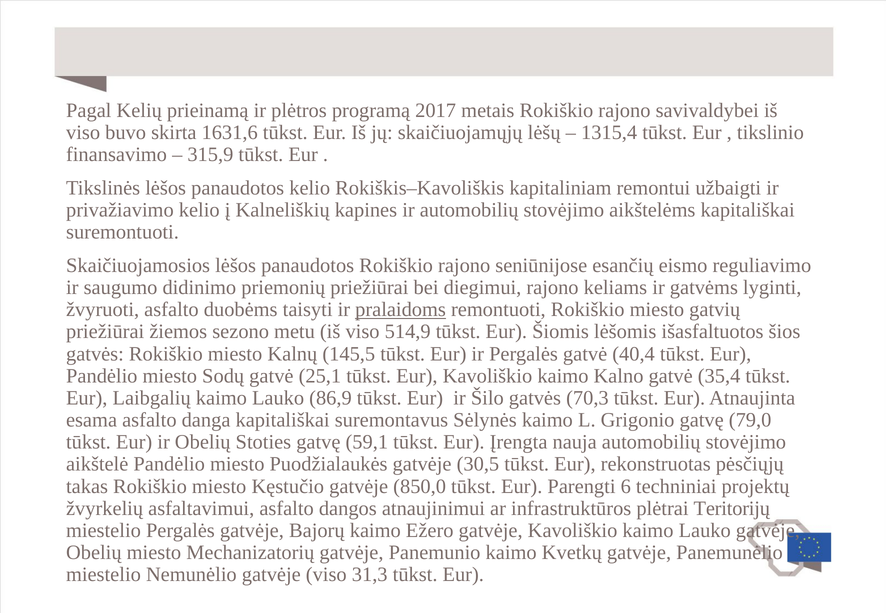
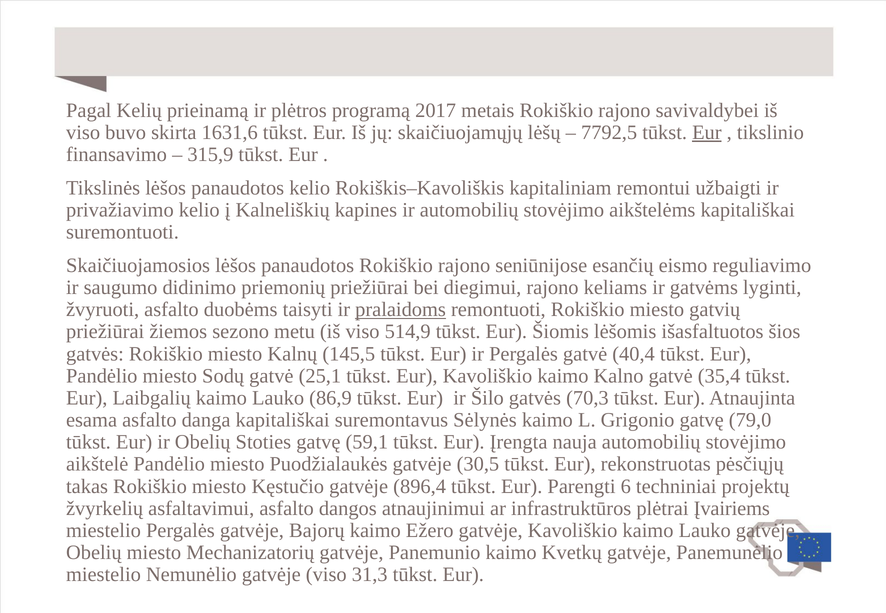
1315,4: 1315,4 -> 7792,5 (609, 133)
Eur underline: none -> present (707, 133)
850,0: 850,0 -> 896,4 (420, 487)
Teritorijų: Teritorijų -> Įvairiems (732, 509)
